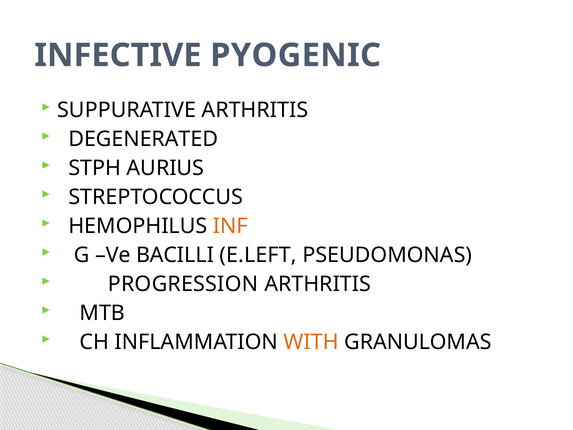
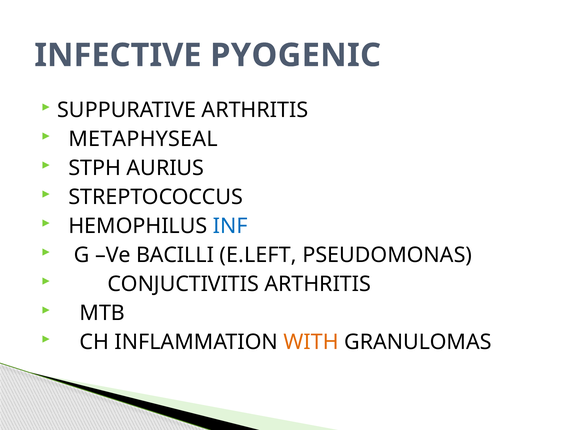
DEGENERATED: DEGENERATED -> METAPHYSEAL (143, 139)
INF colour: orange -> blue (230, 226)
PROGRESSION: PROGRESSION -> CONJUCTIVITIS (183, 284)
